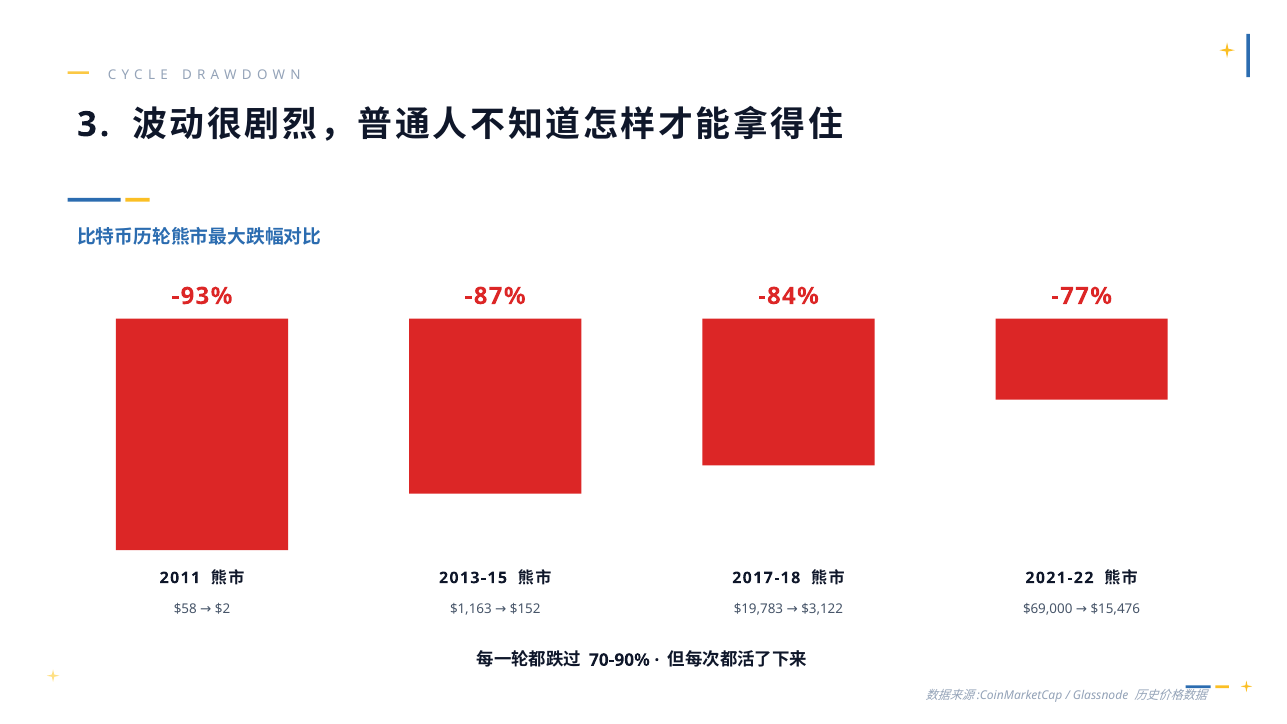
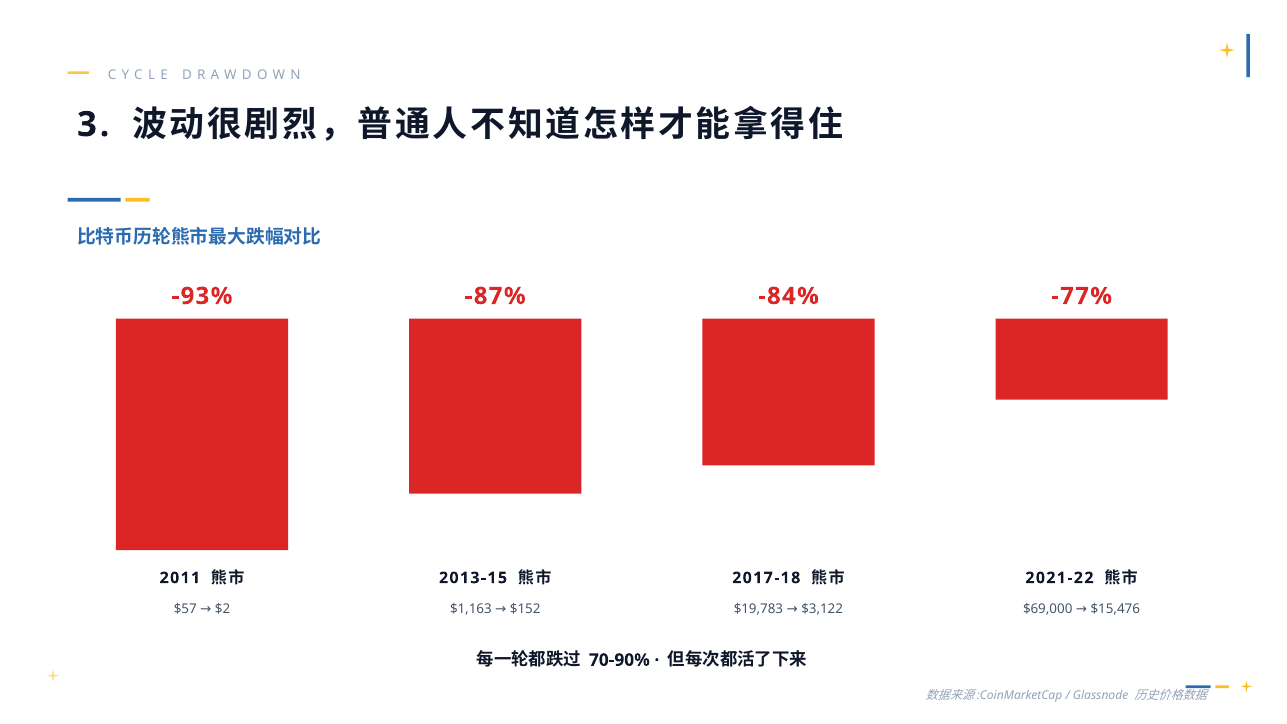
$58: $58 -> $57 (185, 609)
